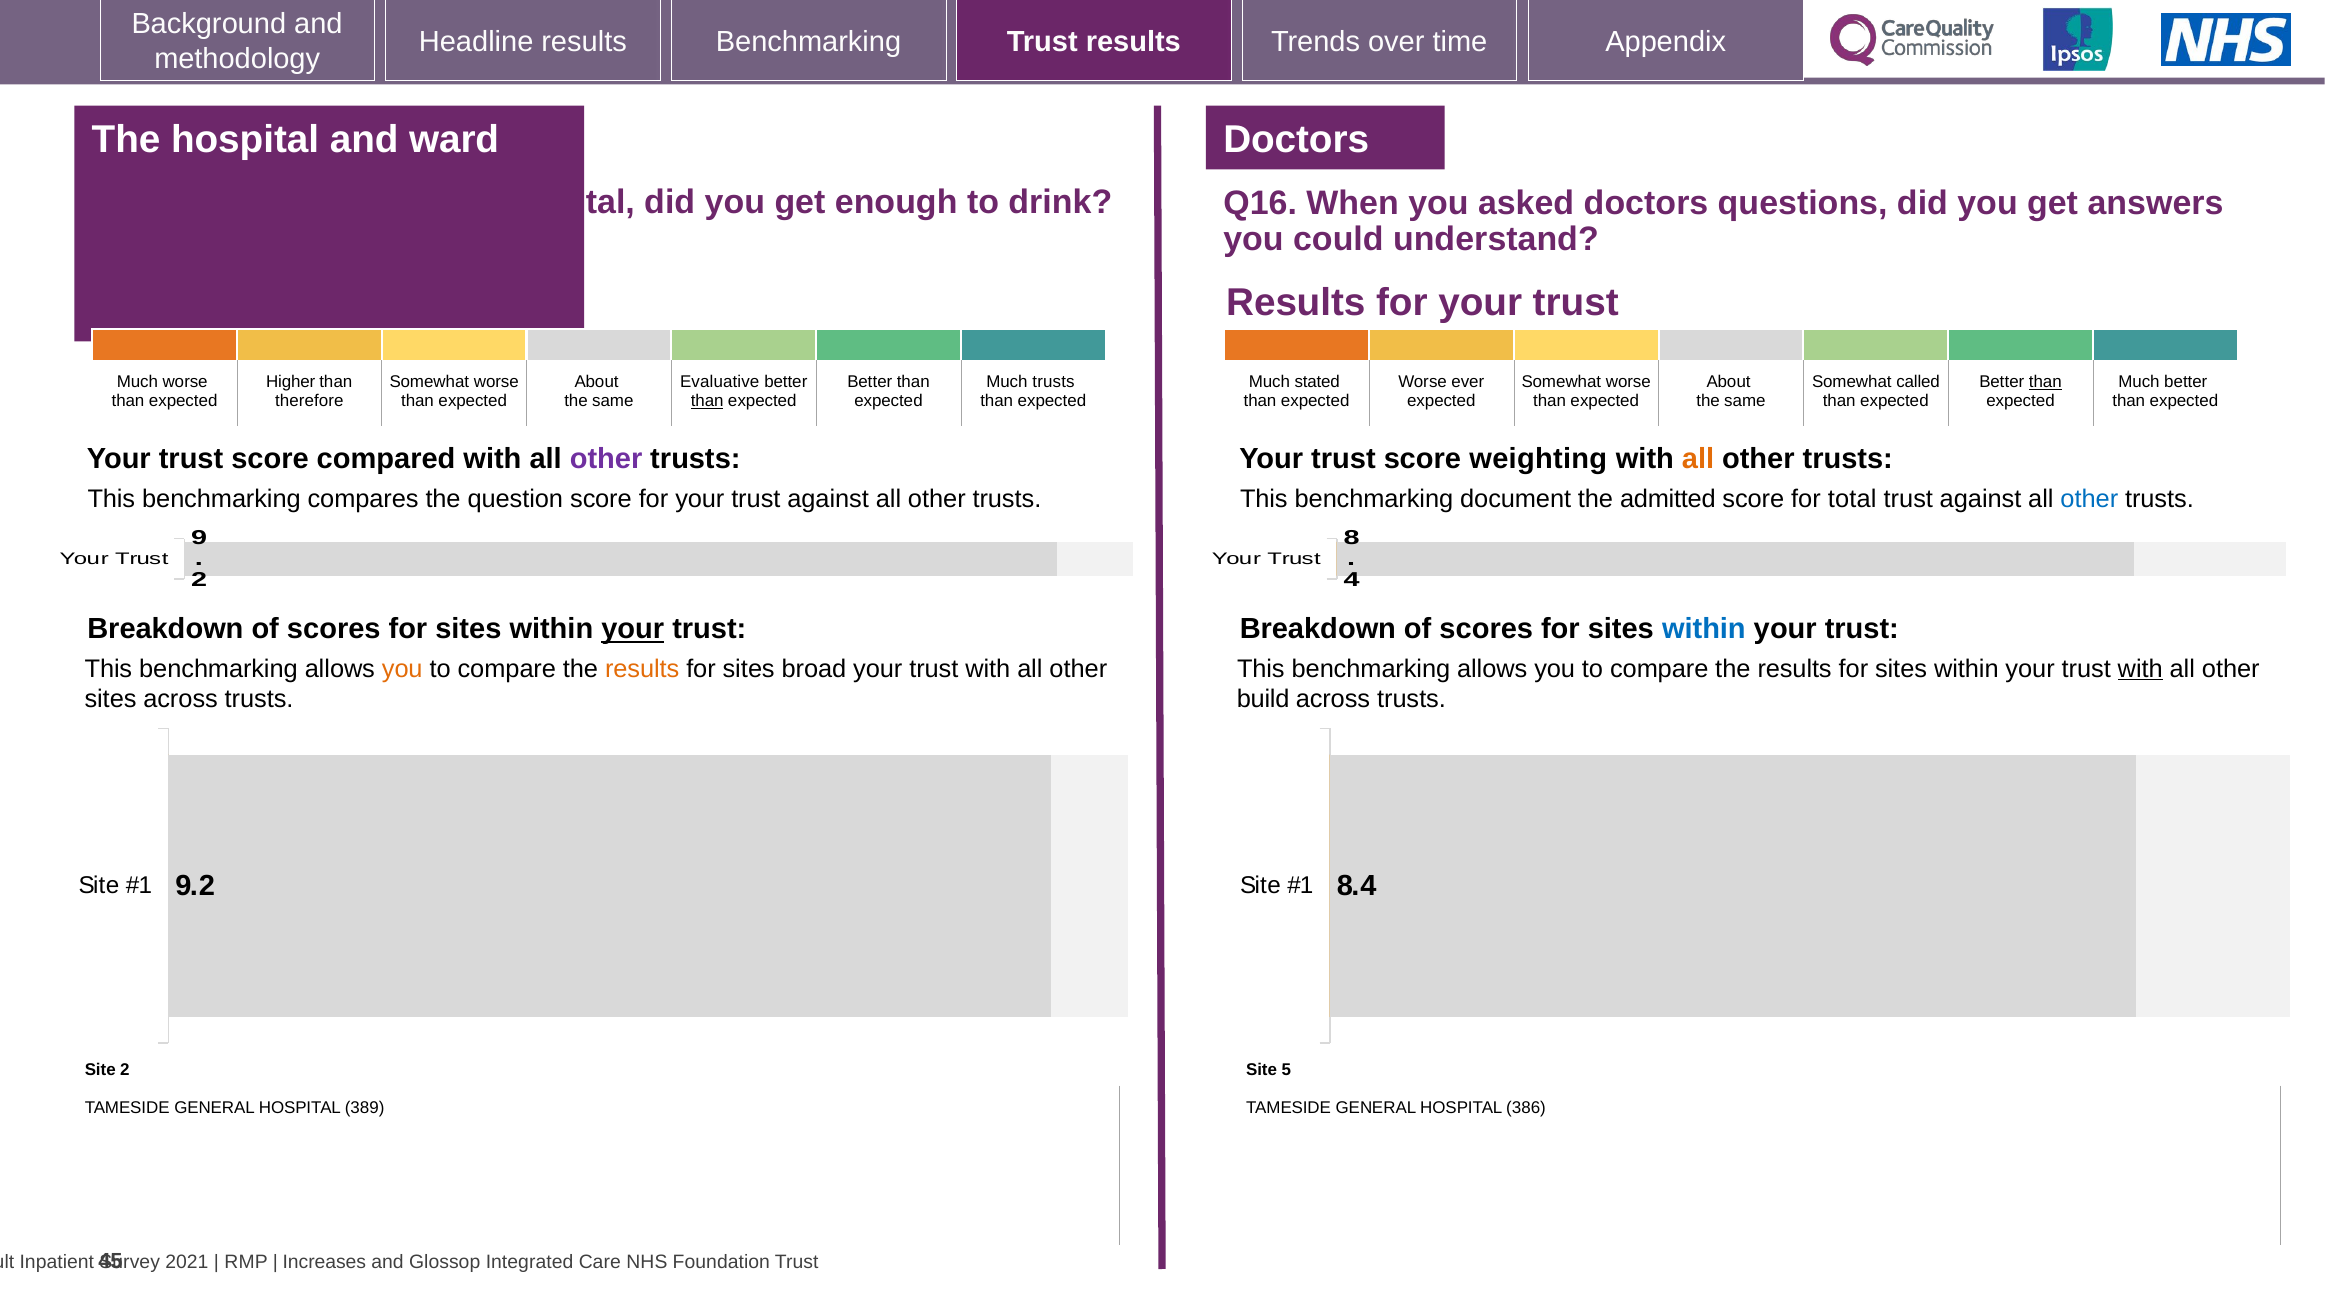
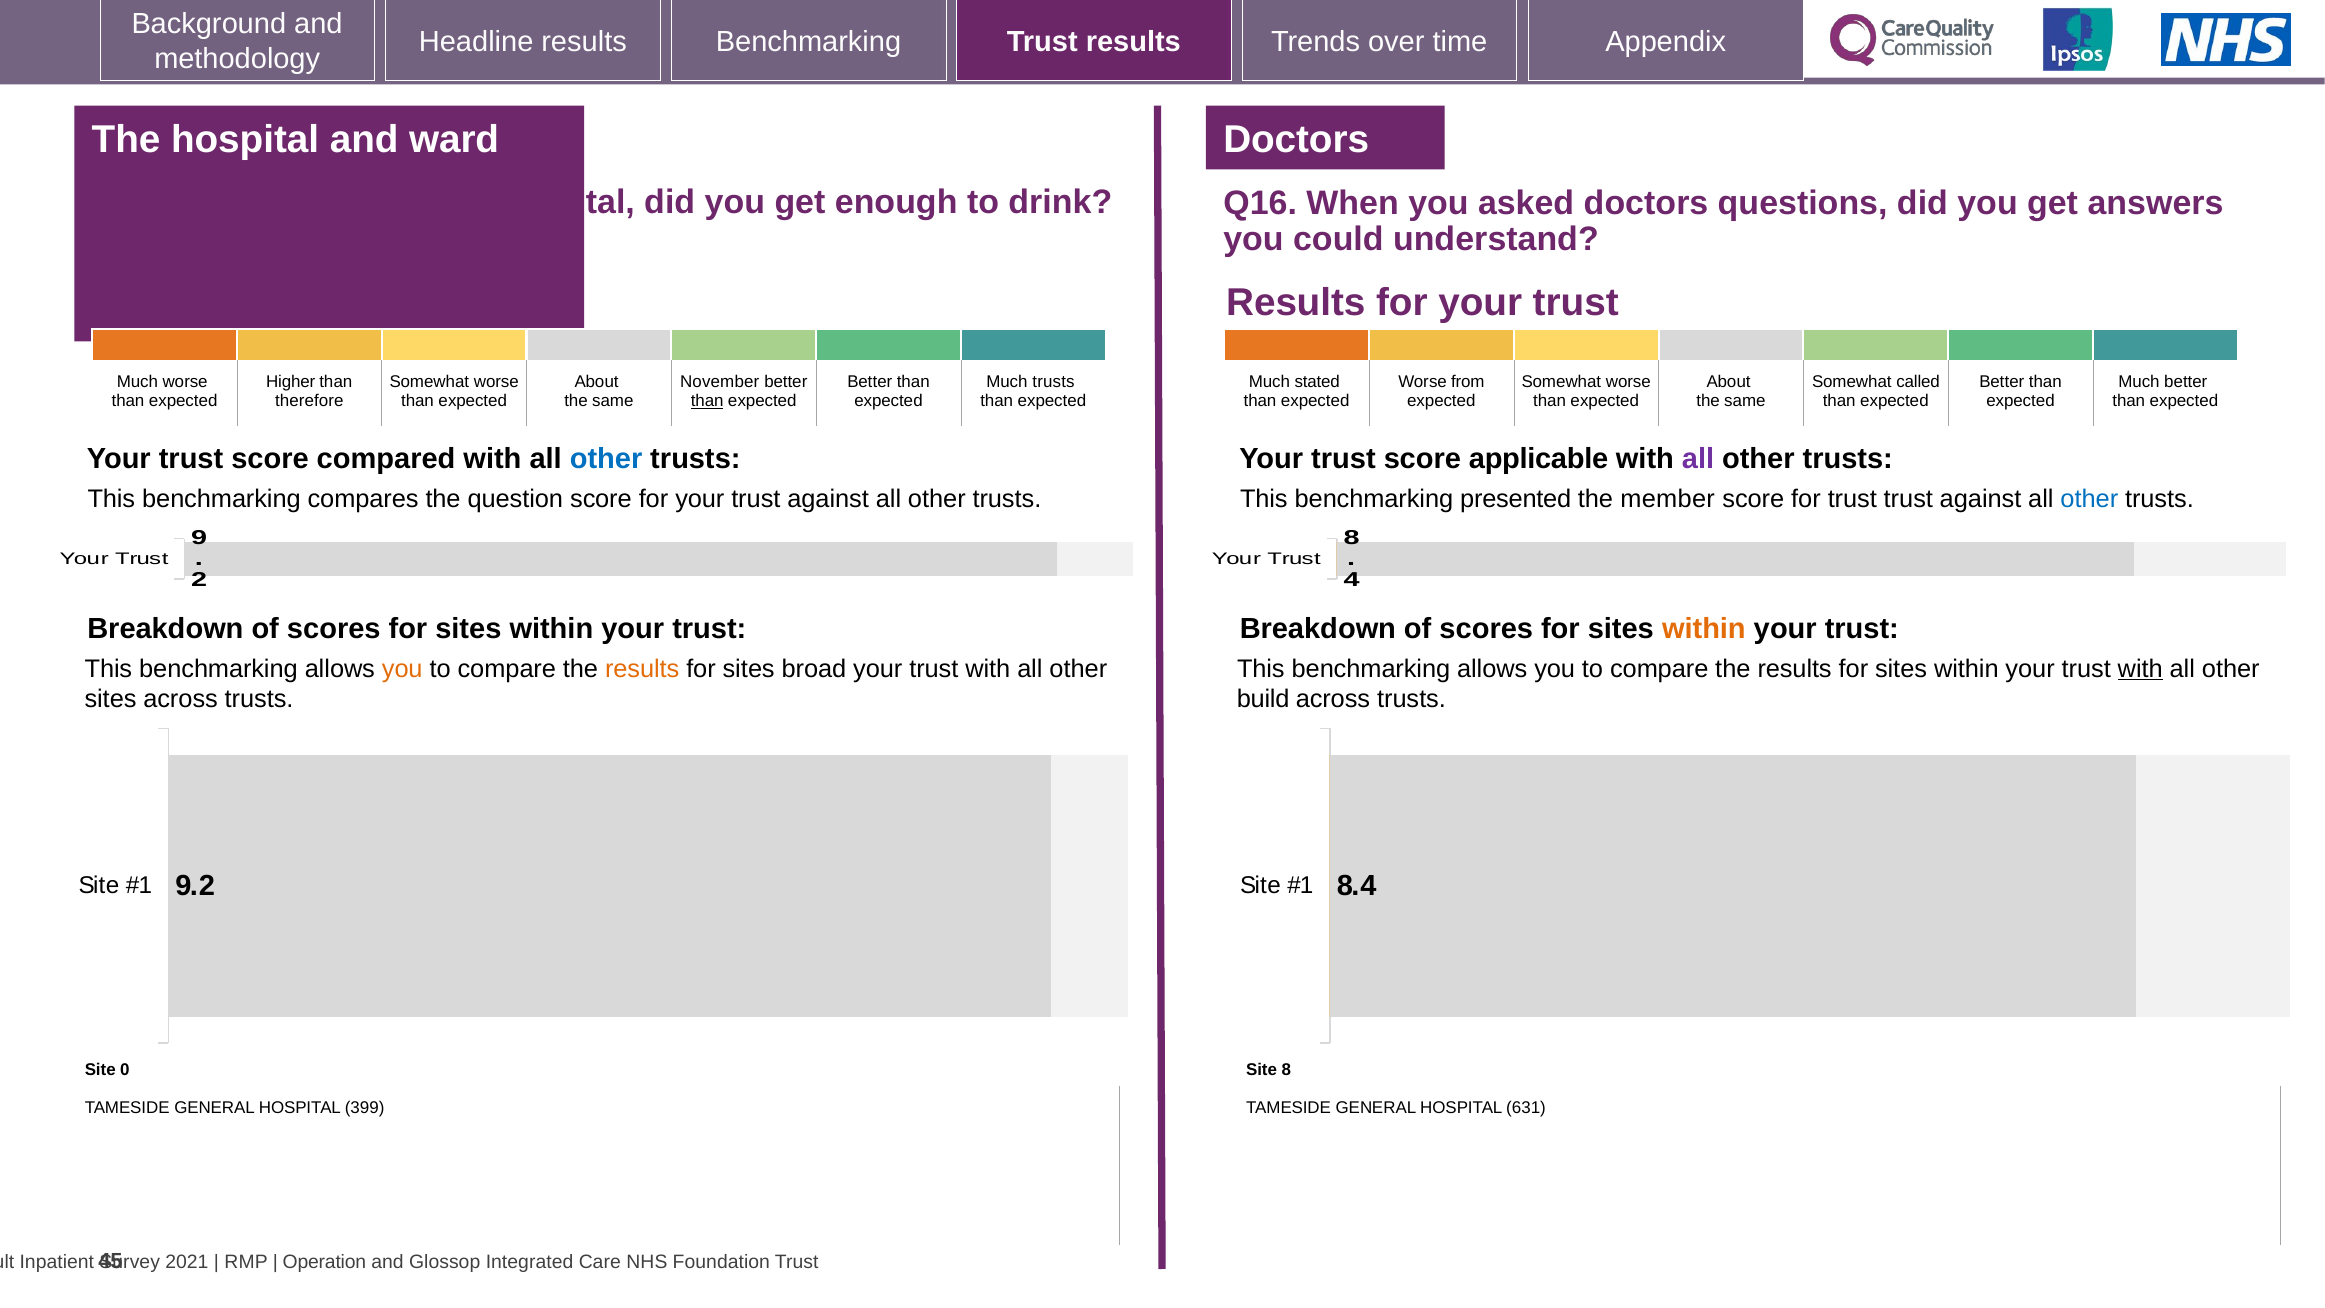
Evaluative: Evaluative -> November (720, 382)
ever: ever -> from (1468, 382)
than underline: present -> none (2045, 382)
other colour: purple -> blue (606, 458)
weighting: weighting -> applicable (1539, 458)
all colour: orange -> purple (1698, 458)
document: document -> presented (1516, 499)
admitted: admitted -> member (1668, 499)
for total: total -> trust (1852, 499)
your underline: present -> none (633, 629)
within colour: blue -> orange (1704, 629)
Site 2: 2 -> 0 (125, 1069)
Site 5: 5 -> 8 (1286, 1069)
389: 389 -> 399 (365, 1107)
386: 386 -> 631 (1526, 1107)
Increases: Increases -> Operation (324, 1262)
